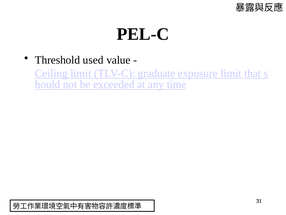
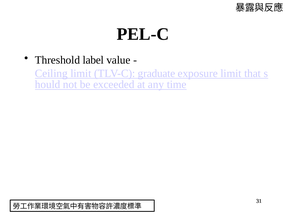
used: used -> label (93, 60)
